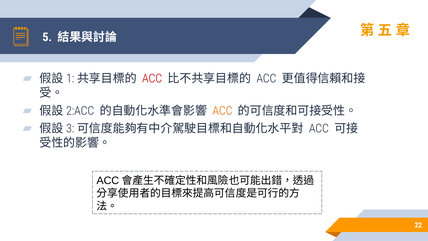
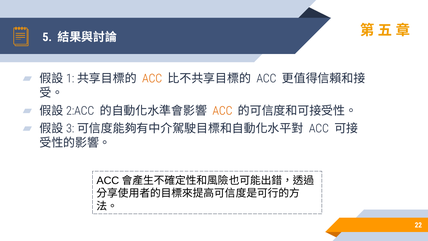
ACC colour: red -> orange (152, 79)
